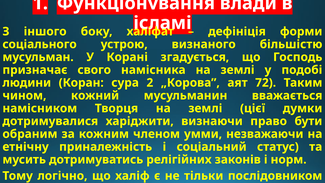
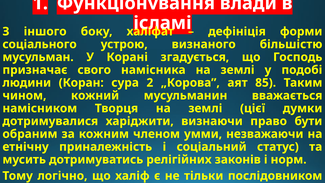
72: 72 -> 85 (266, 83)
